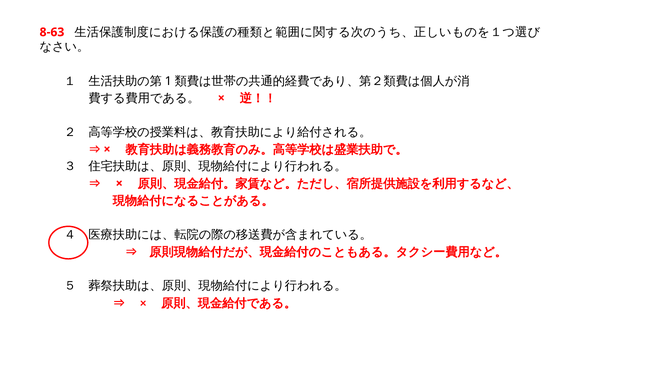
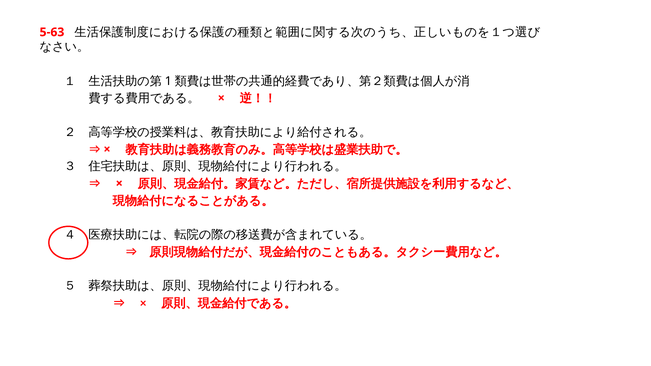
8-63: 8-63 -> 5-63 (52, 32)
